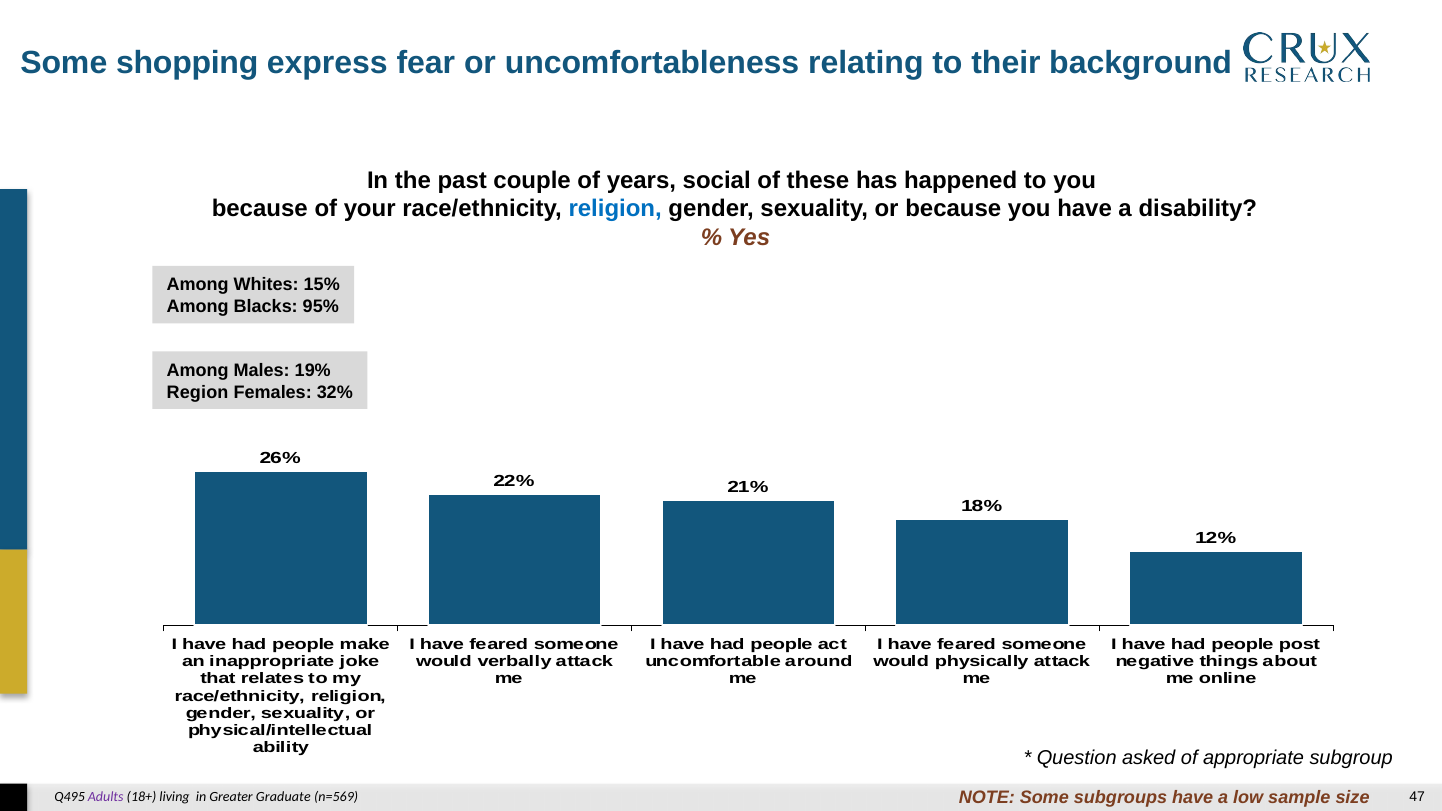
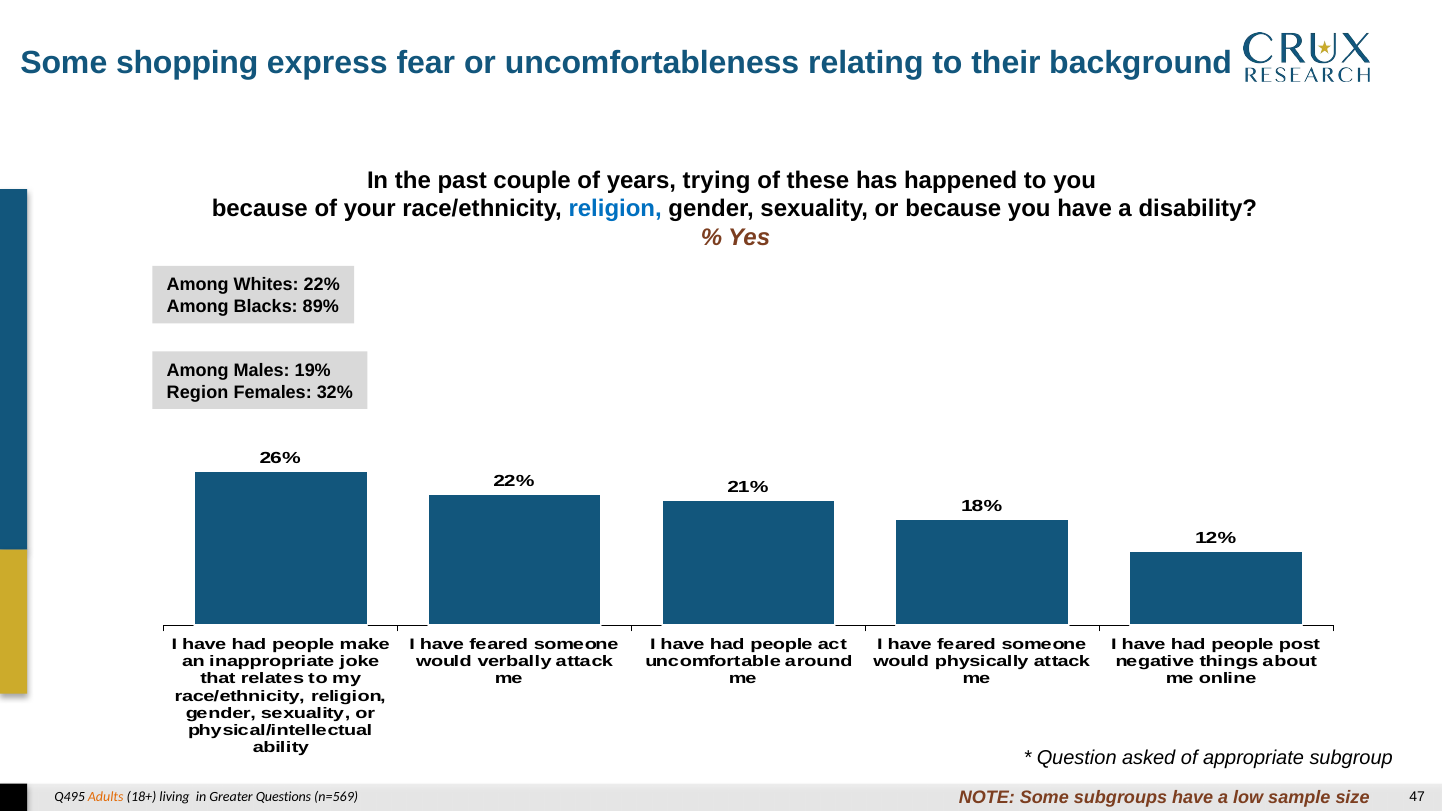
social: social -> trying (717, 180)
Whites 15%: 15% -> 22% (322, 285)
95%: 95% -> 89% (321, 307)
Adults colour: purple -> orange (106, 797)
Graduate: Graduate -> Questions (283, 797)
